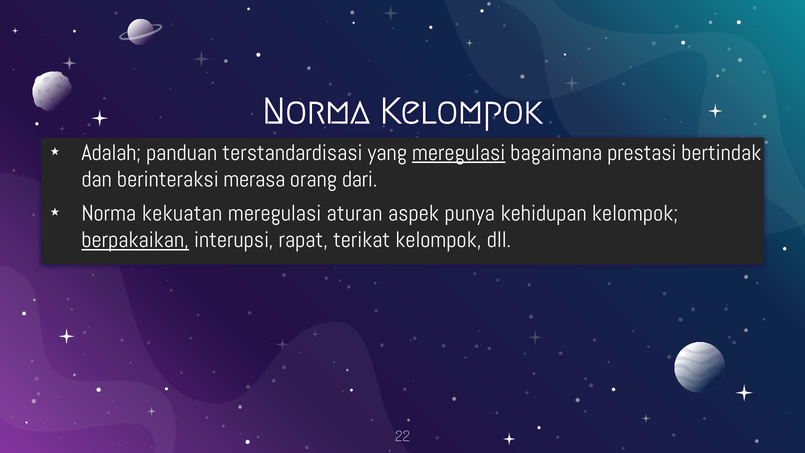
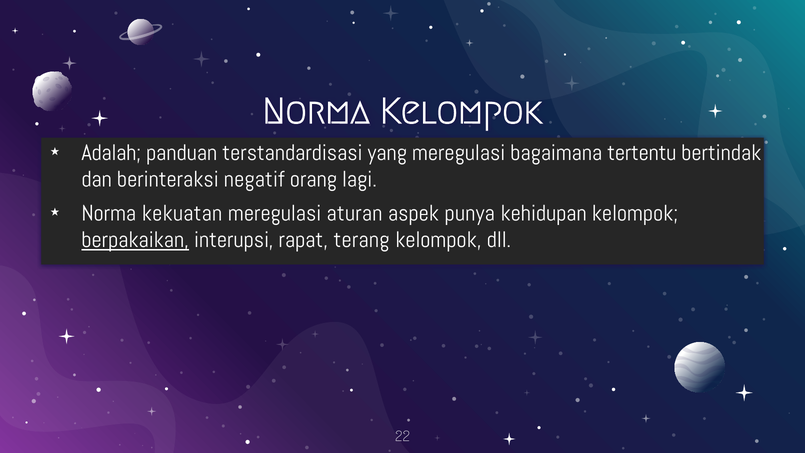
meregulasi underline: present -> none (459, 153)
prestasi: prestasi -> tertentu (642, 153)
merasa: merasa -> negatif (254, 179)
dari: dari -> lagi (360, 179)
terikat: terikat -> terang (362, 240)
